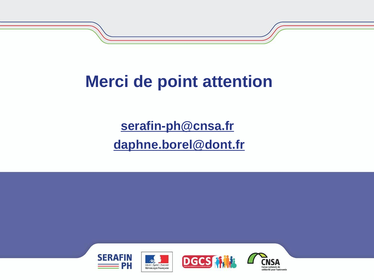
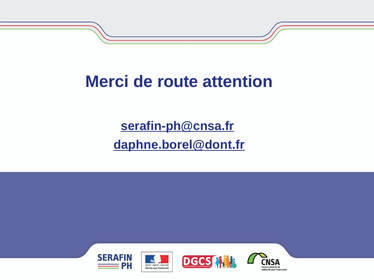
point: point -> route (178, 82)
